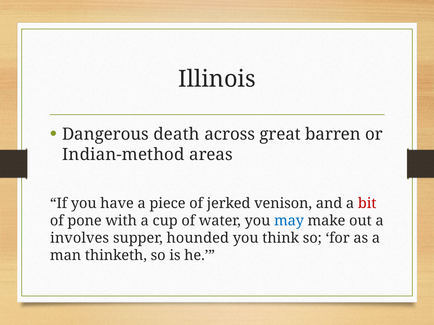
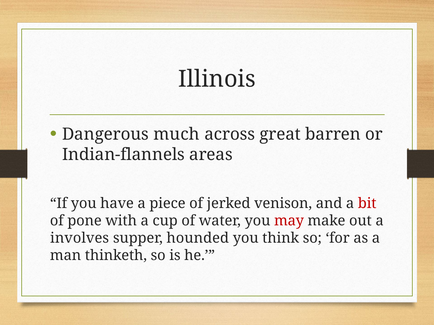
death: death -> much (177, 135)
Indian-method: Indian-method -> Indian-flannels (123, 155)
may colour: blue -> red (289, 221)
